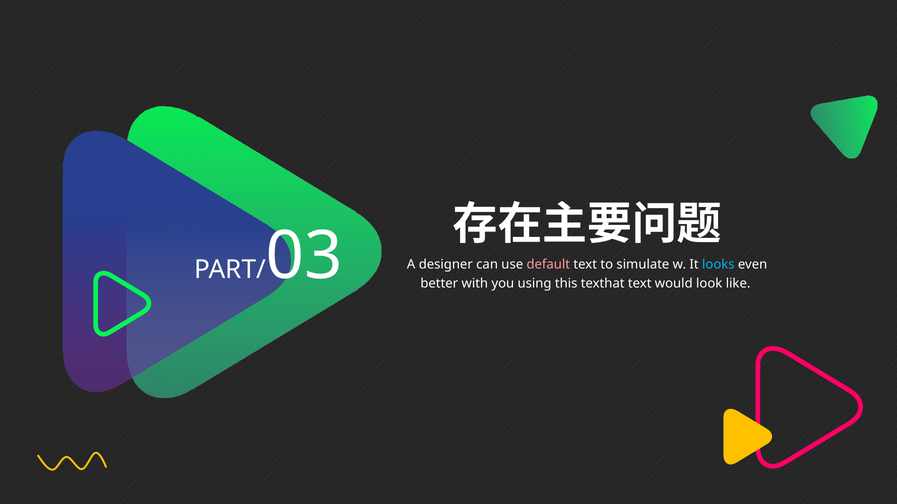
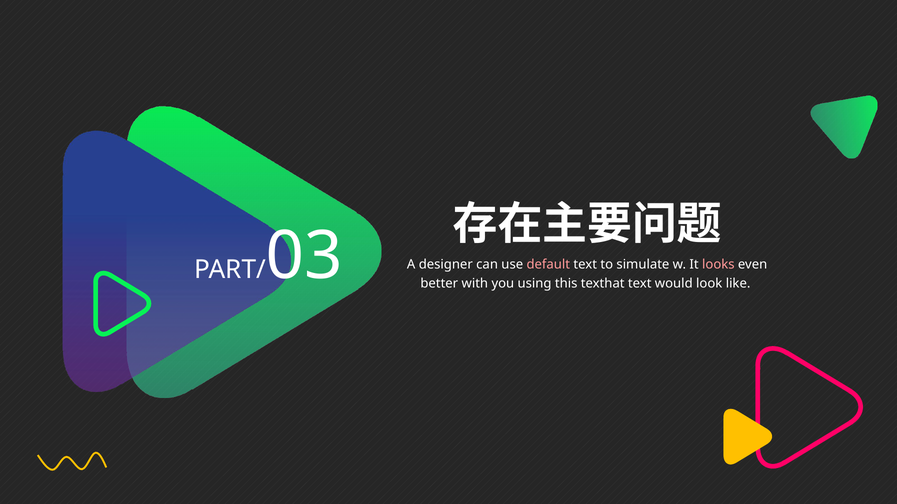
looks colour: light blue -> pink (718, 265)
